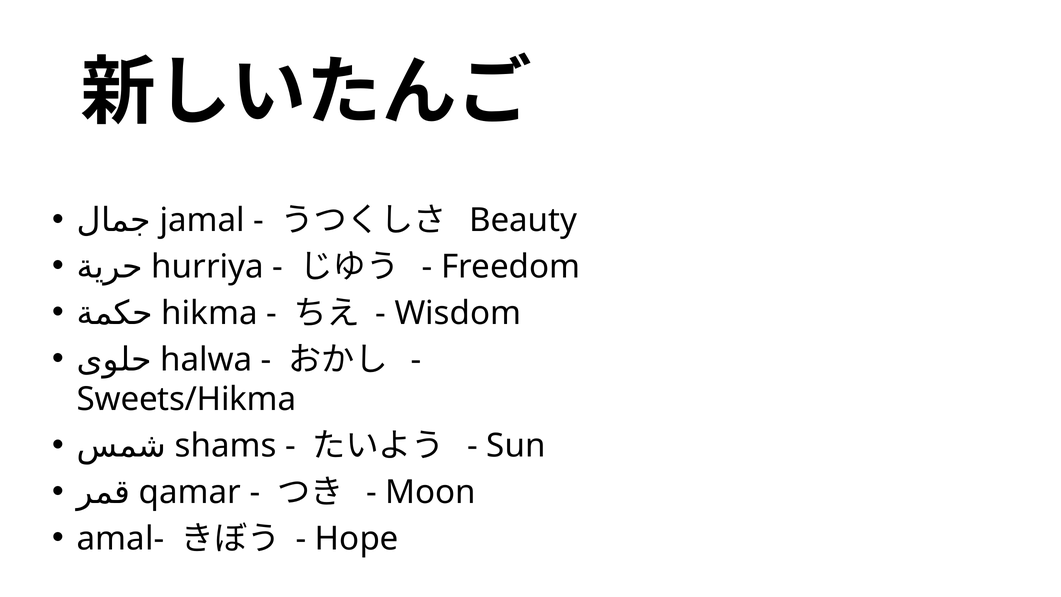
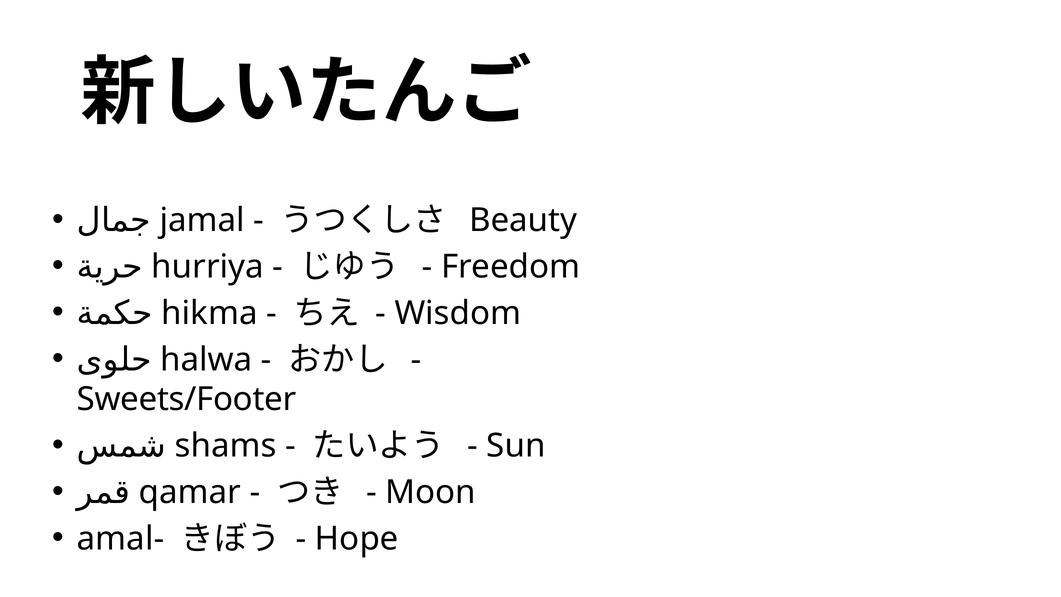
Sweets/Hikma: Sweets/Hikma -> Sweets/Footer (187, 399)
